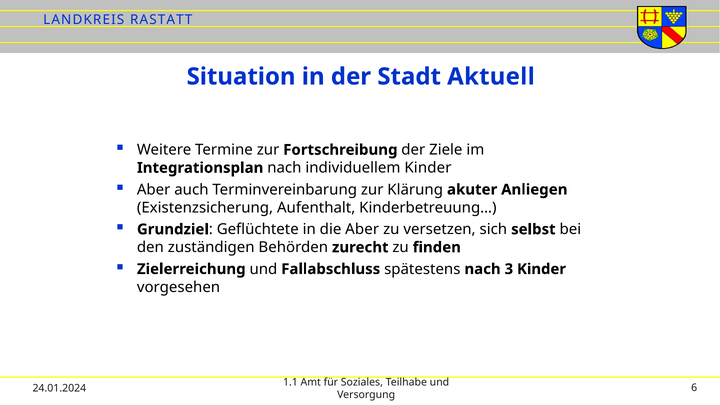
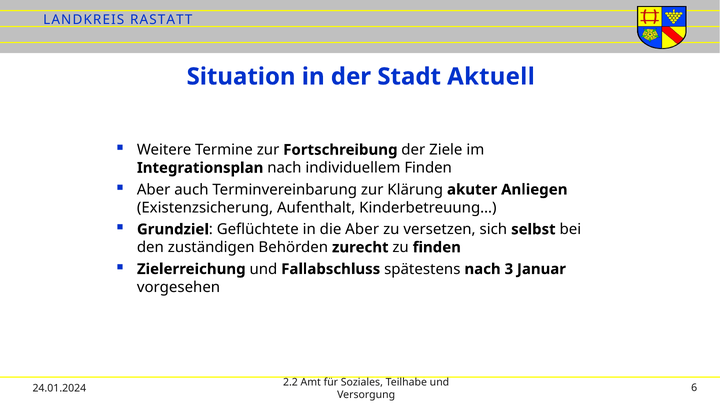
individuellem Kinder: Kinder -> Finden (428, 168)
3 Kinder: Kinder -> Januar (541, 269)
1.1: 1.1 -> 2.2 (290, 382)
